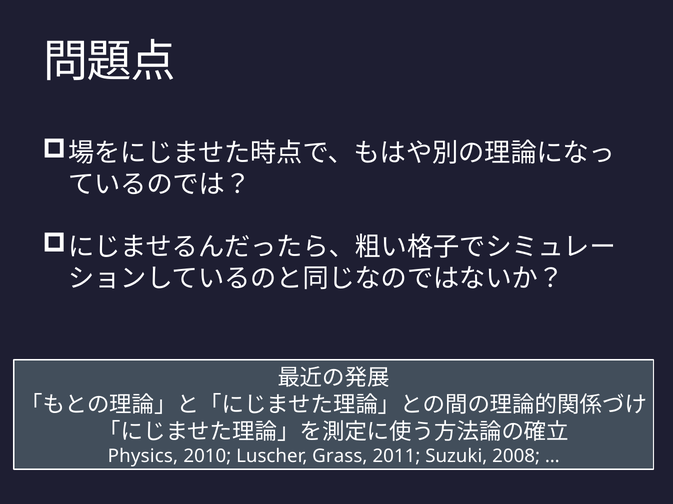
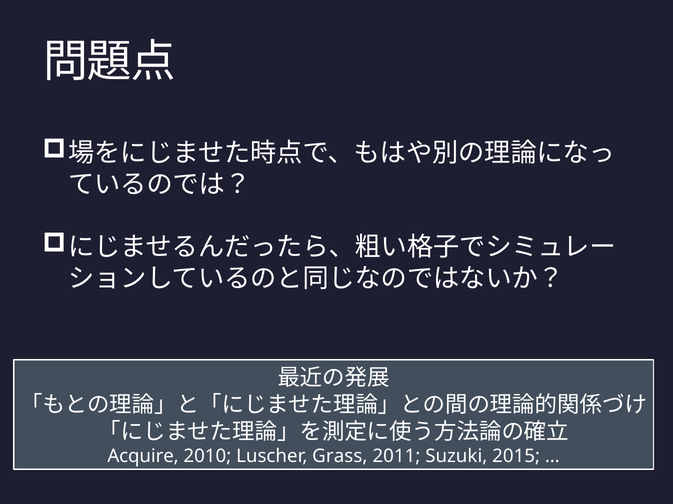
Physics: Physics -> Acquire (143, 457)
2008: 2008 -> 2015 (516, 457)
